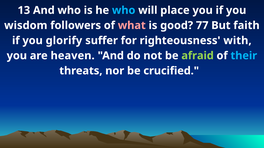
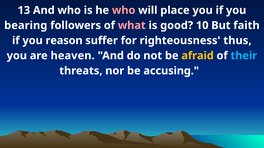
who colour: light blue -> pink (124, 10)
wisdom: wisdom -> bearing (26, 25)
77: 77 -> 10 (202, 25)
glorify: glorify -> reason (64, 41)
with: with -> thus (237, 41)
afraid colour: light green -> yellow (198, 56)
crucified: crucified -> accusing (171, 71)
